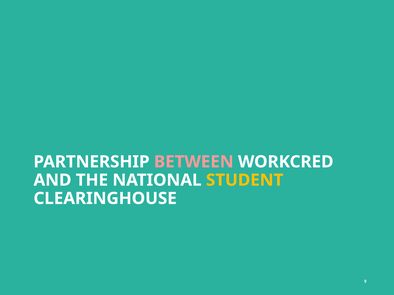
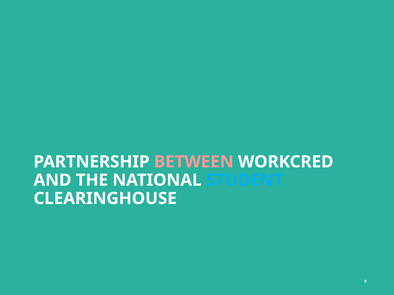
STUDENT colour: yellow -> light blue (245, 180)
